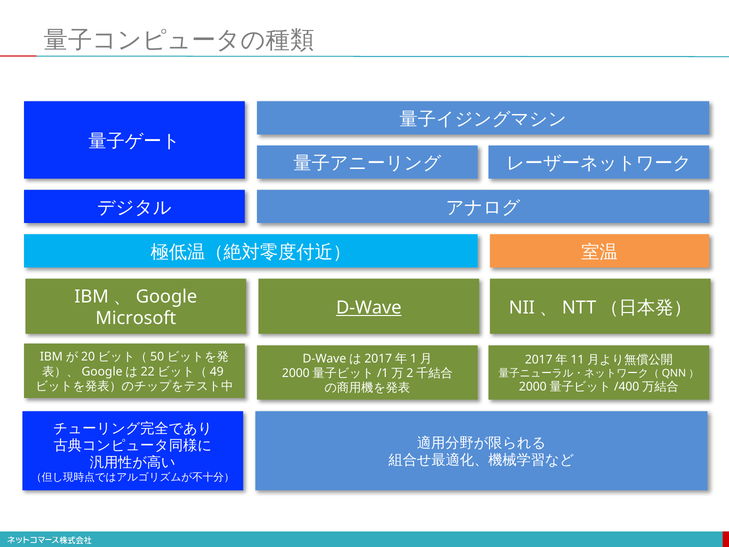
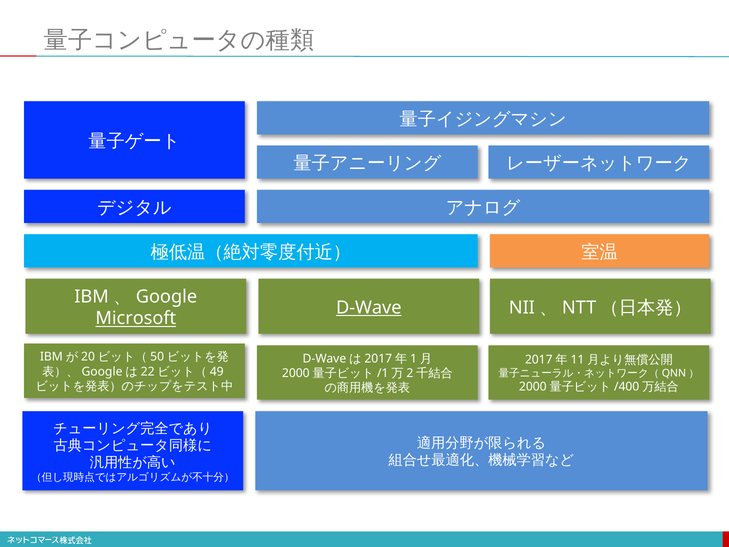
Microsoft underline: none -> present (136, 318)
